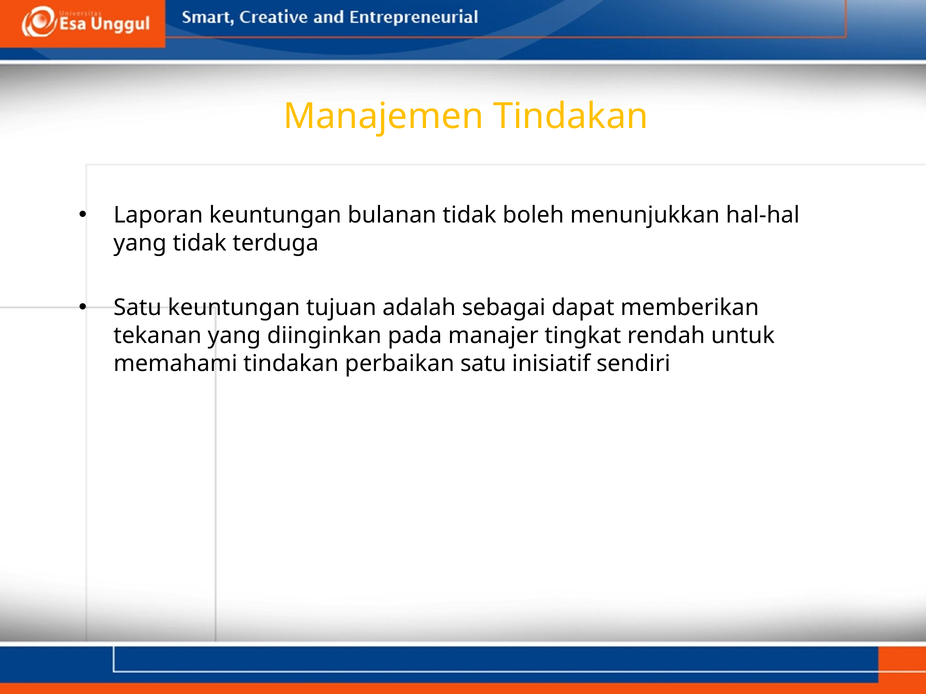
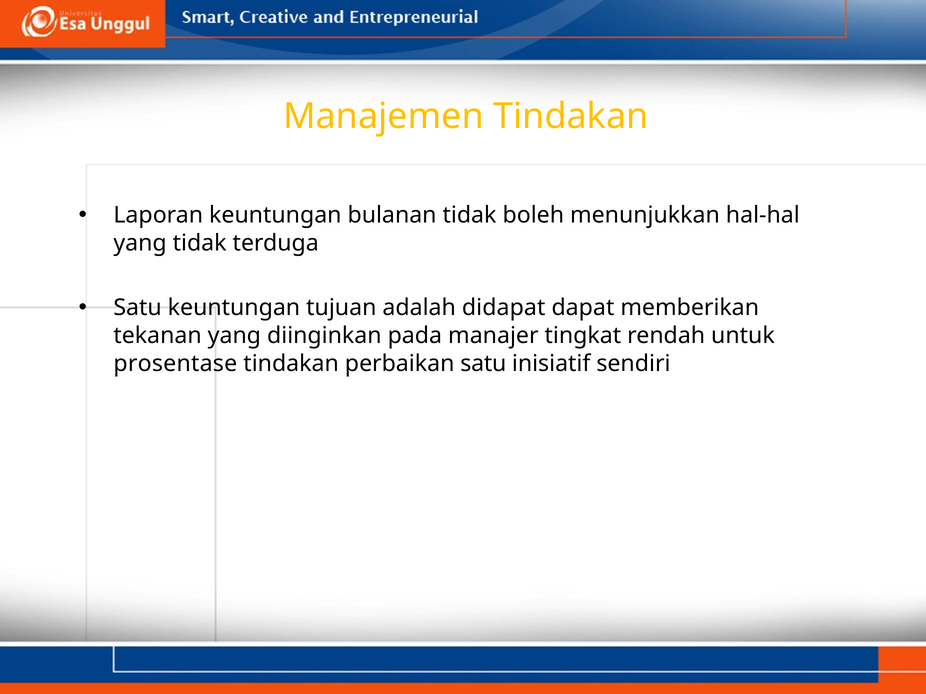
sebagai: sebagai -> didapat (504, 308)
memahami: memahami -> prosentase (175, 364)
